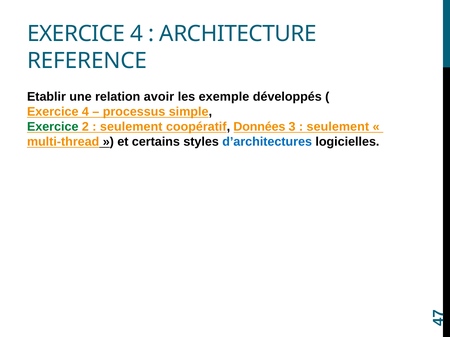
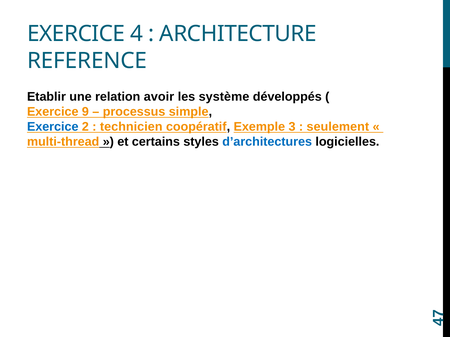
exemple: exemple -> système (224, 97)
4: 4 -> 9 (85, 112)
Exercice colour: green -> blue (53, 127)
seulement: seulement -> technicien (131, 127)
Données: Données -> Exemple (259, 127)
